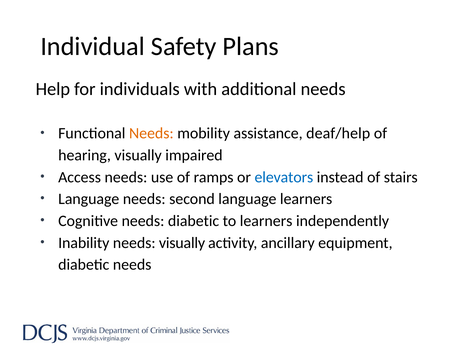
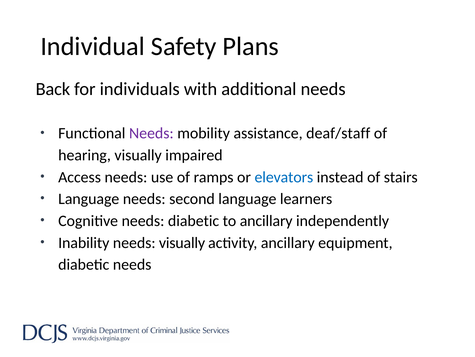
Help: Help -> Back (53, 89)
Needs colour: orange -> purple (151, 133)
deaf/help: deaf/help -> deaf/staff (338, 133)
to learners: learners -> ancillary (266, 220)
